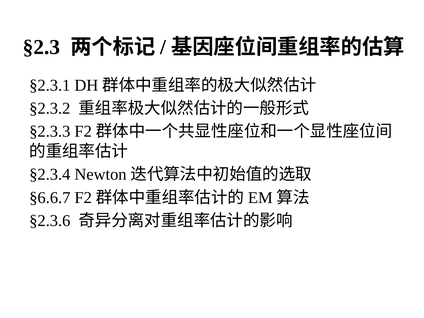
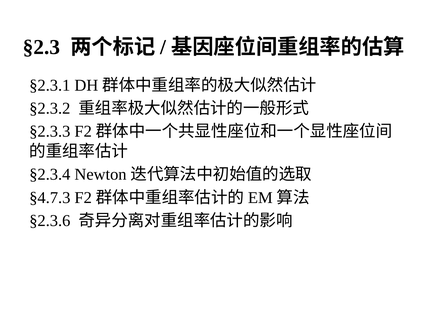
§6.6.7: §6.6.7 -> §4.7.3 (50, 198)
